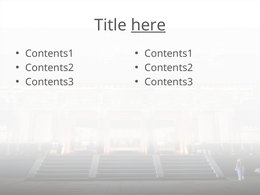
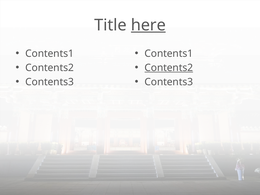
Contents2 underline: none -> present (169, 68)
